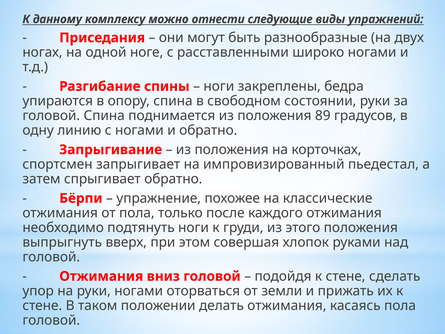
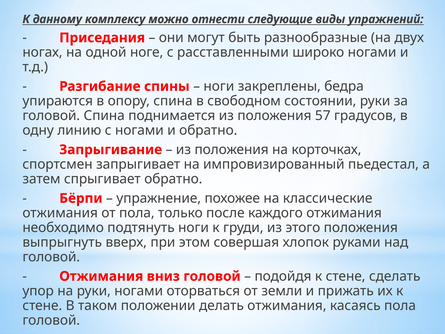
89: 89 -> 57 (323, 116)
